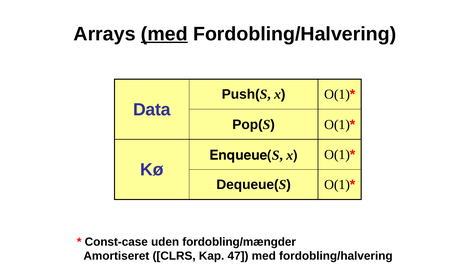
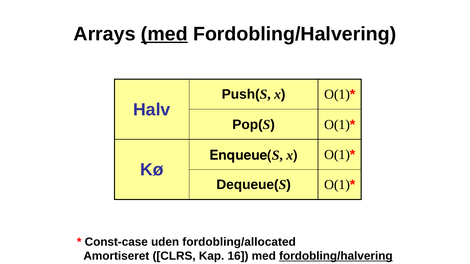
Data: Data -> Halv (152, 110)
fordobling/mængder: fordobling/mængder -> fordobling/allocated (239, 242)
47: 47 -> 16 (238, 256)
fordobling/halvering underline: none -> present (336, 256)
